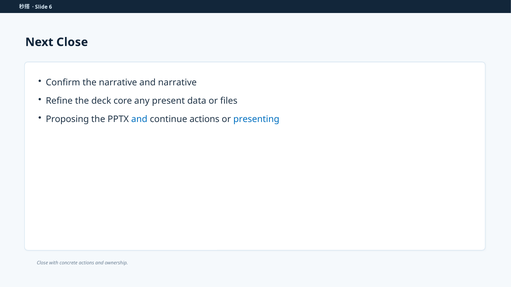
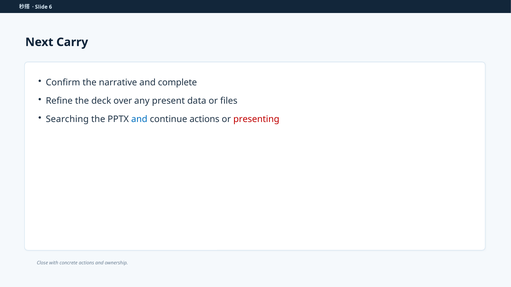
Next Close: Close -> Carry (72, 42)
and narrative: narrative -> complete (177, 83)
core: core -> over (123, 101)
Proposing: Proposing -> Searching (67, 119)
presenting colour: blue -> red (256, 119)
